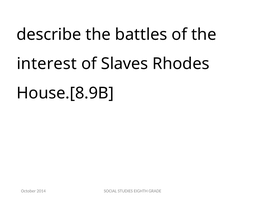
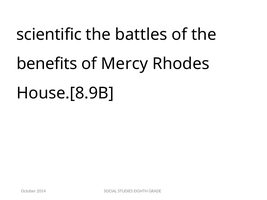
describe: describe -> scientific (49, 35)
interest: interest -> benefits (47, 64)
Slaves: Slaves -> Mercy (124, 64)
